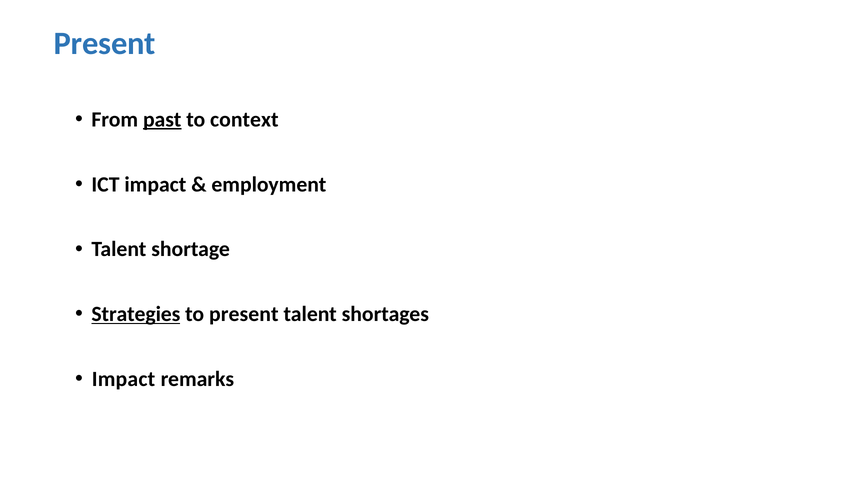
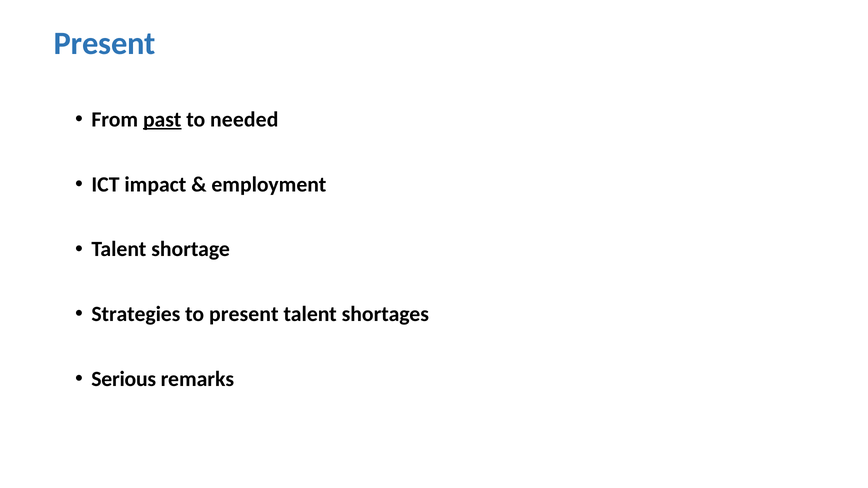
context: context -> needed (244, 119)
Strategies underline: present -> none (136, 314)
Impact: Impact -> Serious (124, 379)
